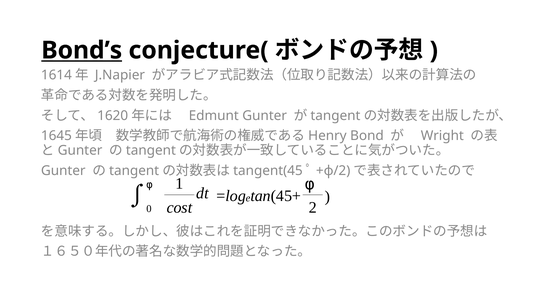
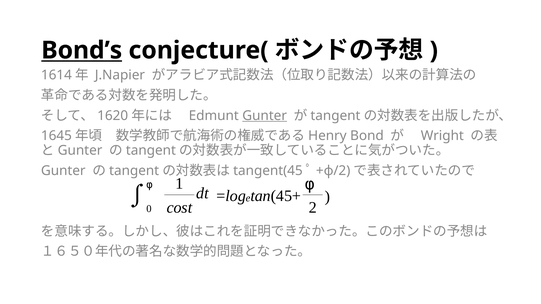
Gunter underline: none -> present (265, 116)
